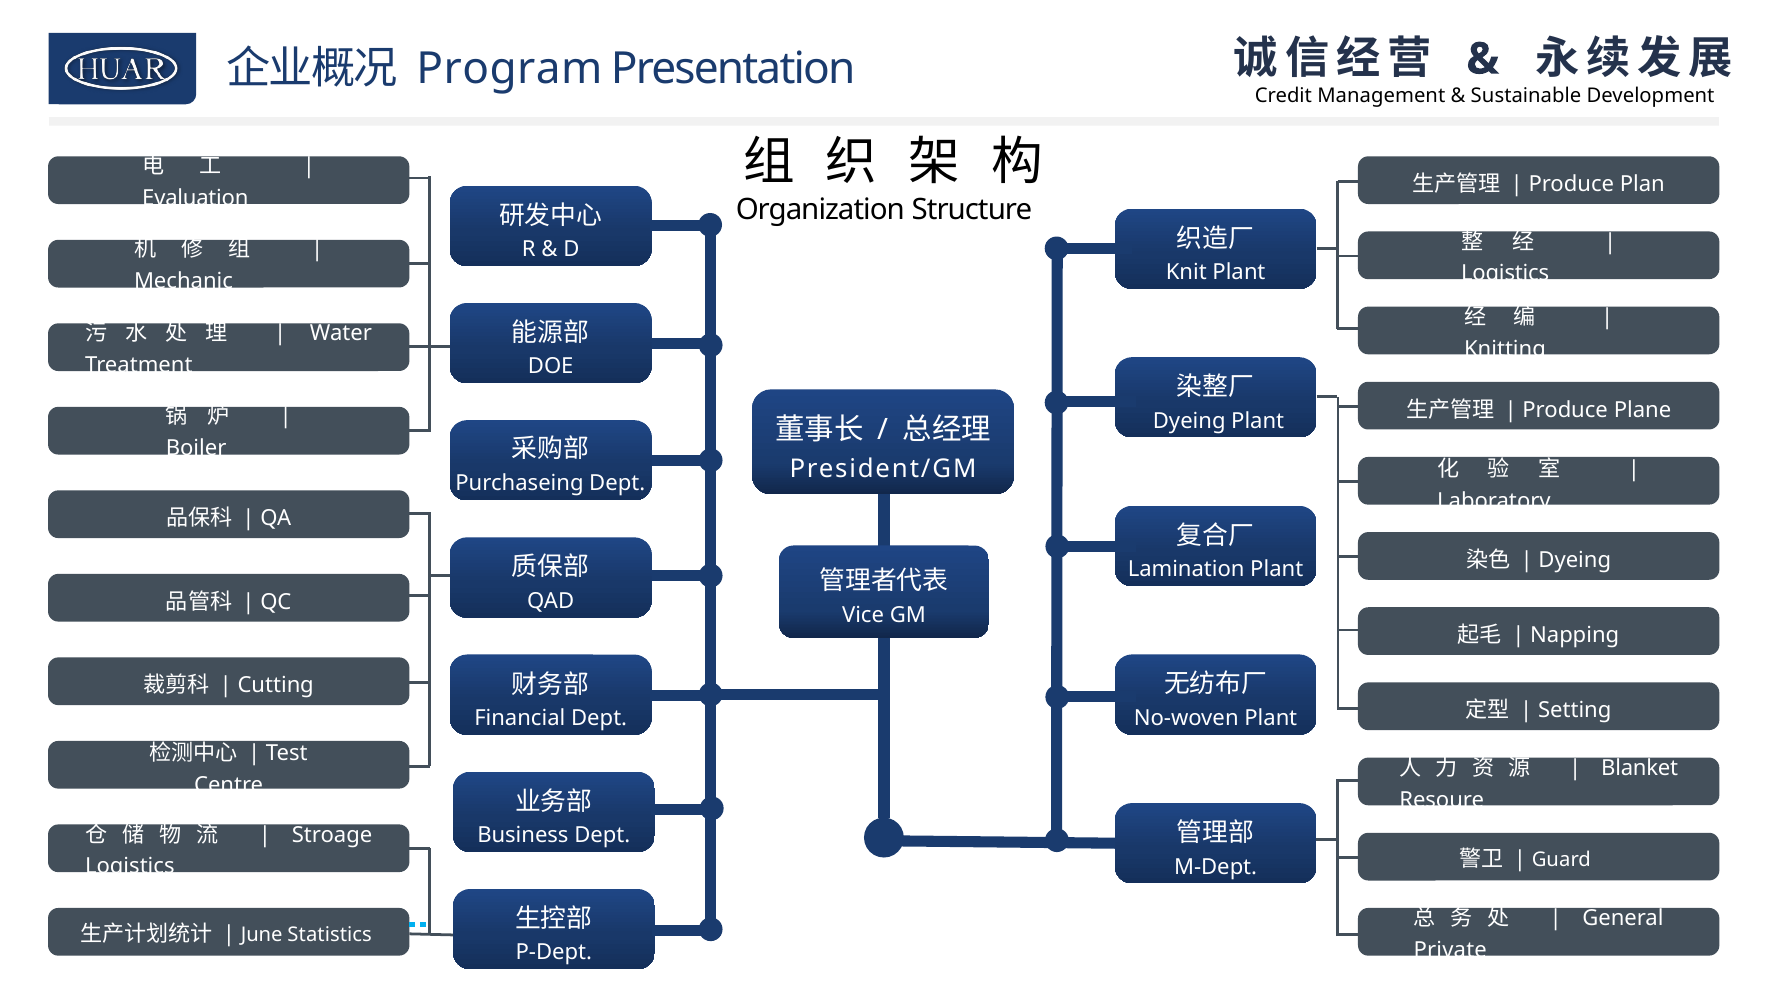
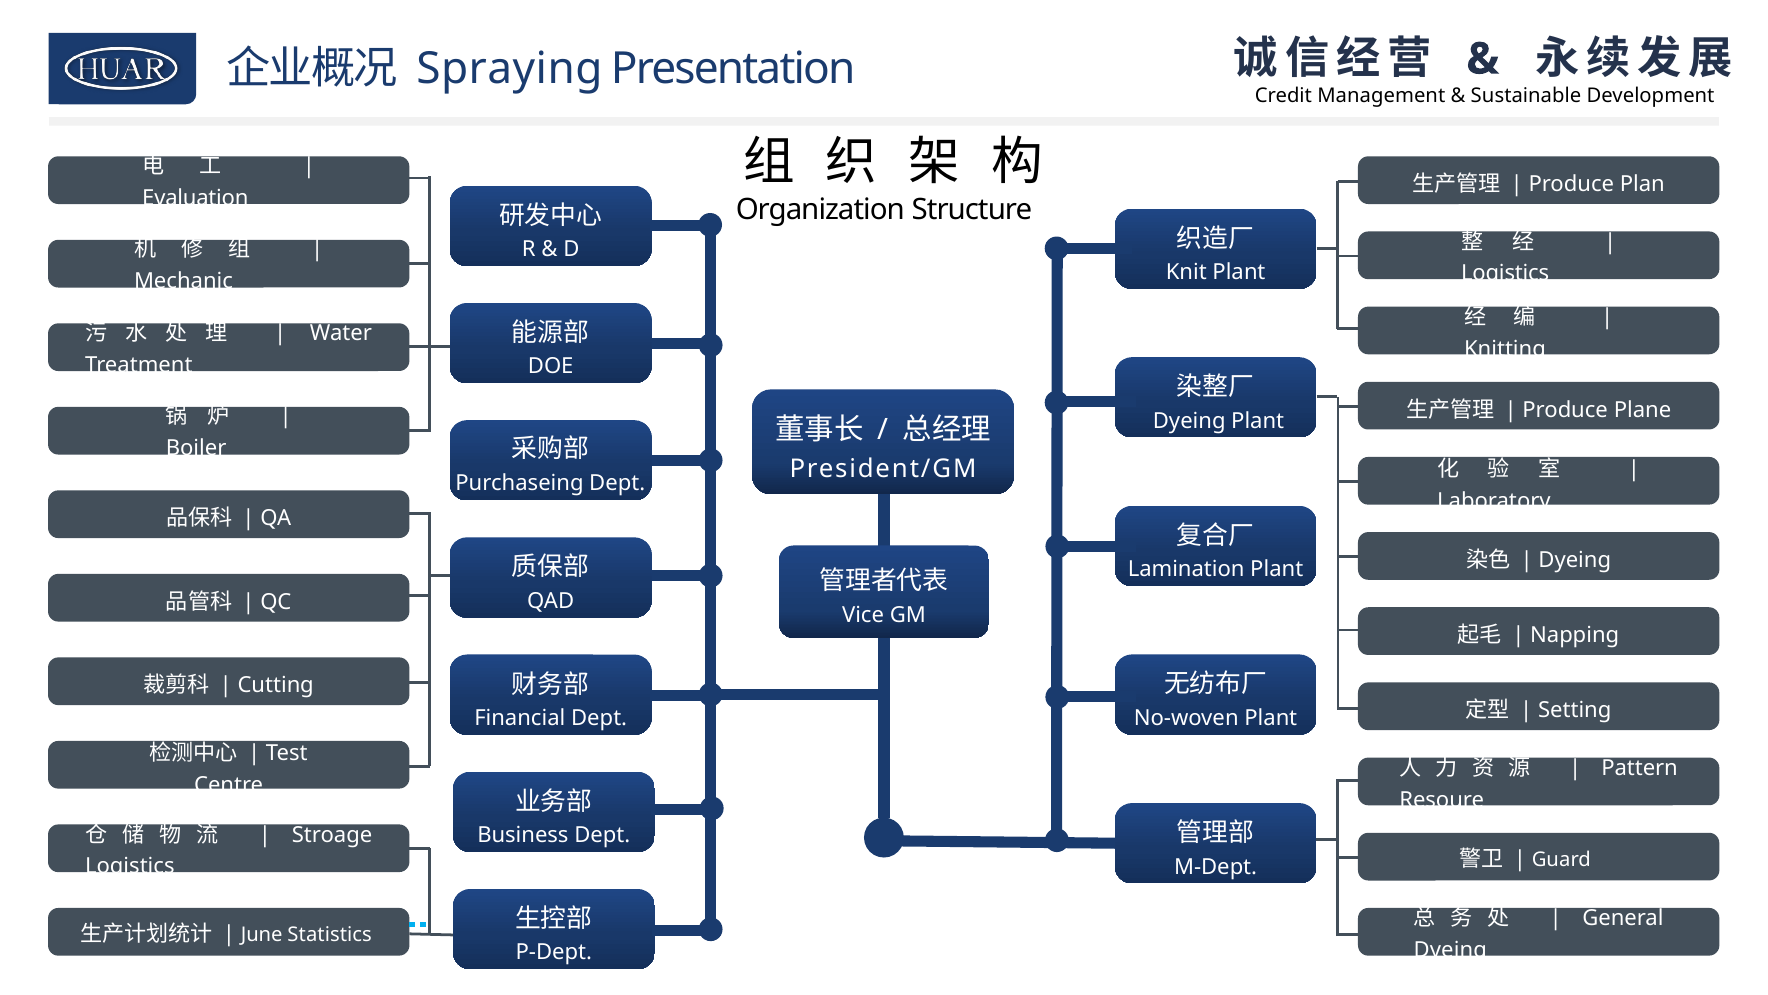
Program: Program -> Spraying (509, 69)
Blanket: Blanket -> Pattern (1640, 768)
Private: Private -> Dyeing (1450, 950)
